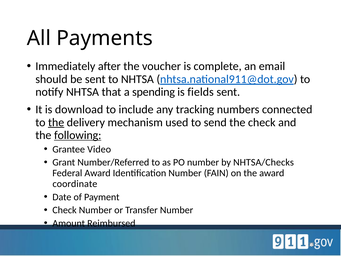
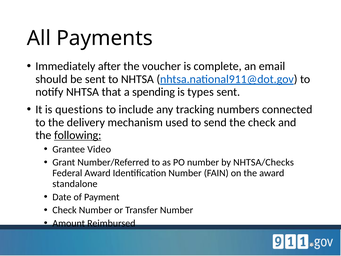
fields: fields -> types (201, 92)
download: download -> questions (79, 109)
the underline: present -> none (56, 122)
coordinate: coordinate -> standalone (75, 184)
